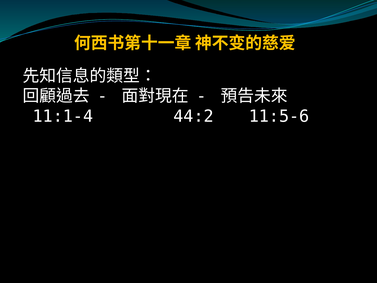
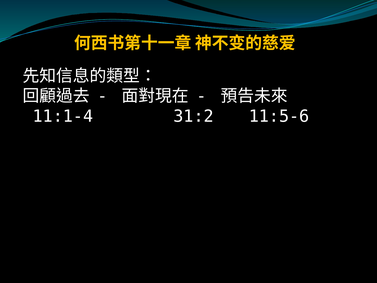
44:2: 44:2 -> 31:2 (194, 116)
